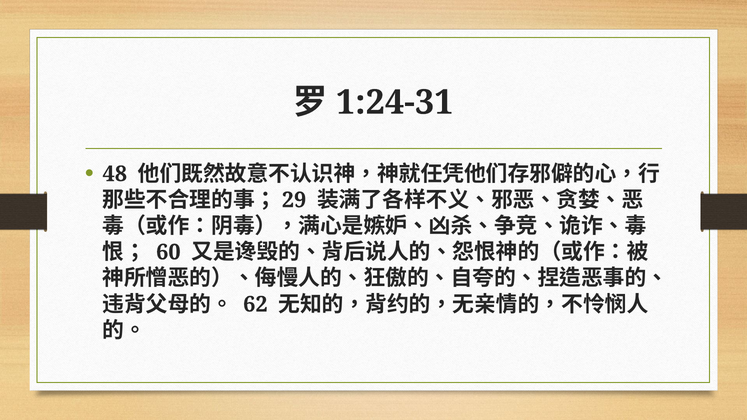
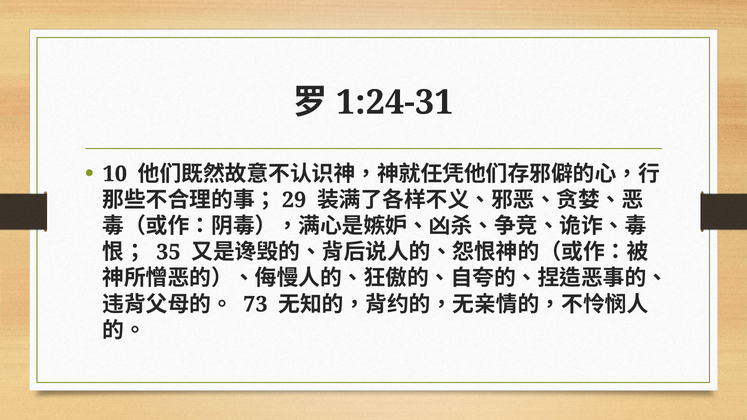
48: 48 -> 10 (115, 174)
60: 60 -> 35 (168, 252)
62: 62 -> 73 (255, 304)
